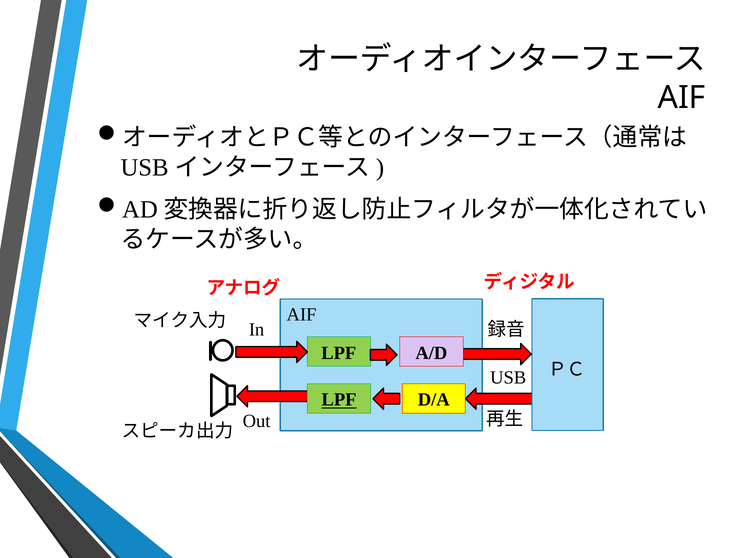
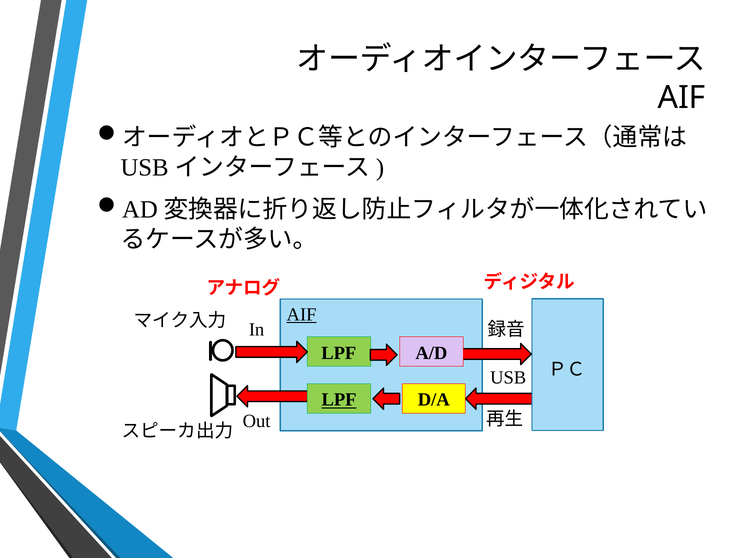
AIF underline: none -> present (302, 314)
